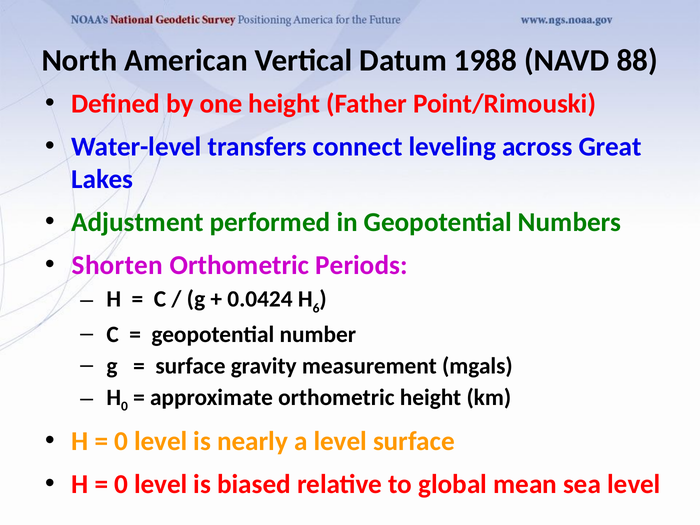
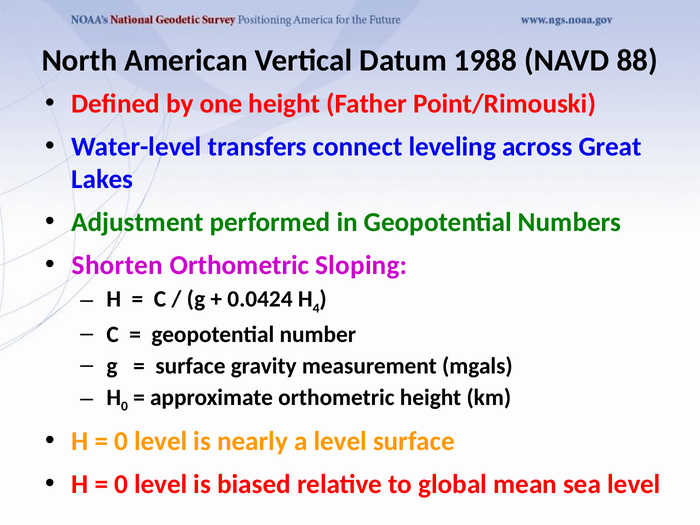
Periods: Periods -> Sloping (361, 265)
6: 6 -> 4 (316, 308)
